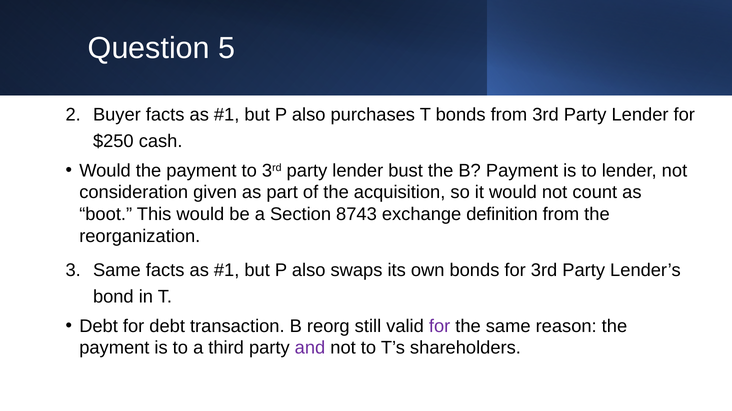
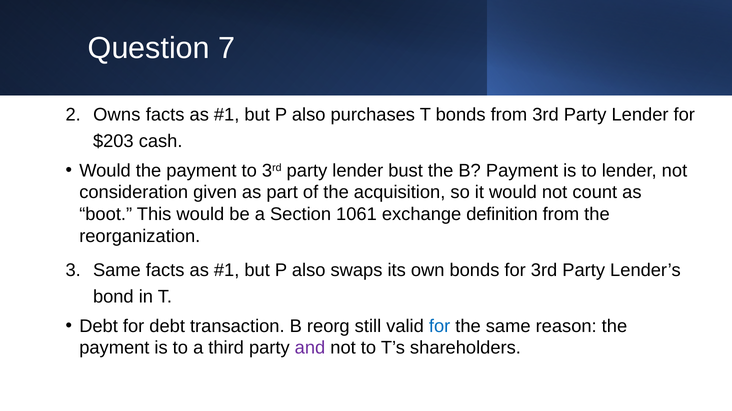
5: 5 -> 7 (227, 48)
Buyer: Buyer -> Owns (117, 115)
$250: $250 -> $203 (113, 141)
8743: 8743 -> 1061 (356, 215)
for colour: purple -> blue (440, 327)
